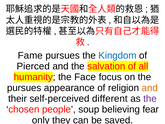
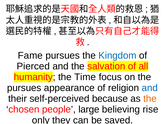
Face: Face -> Time (85, 77)
and colour: orange -> blue (150, 88)
different: different -> because (110, 98)
the colour: purple -> orange (150, 98)
soup: soup -> large (89, 109)
fear: fear -> rise (151, 109)
